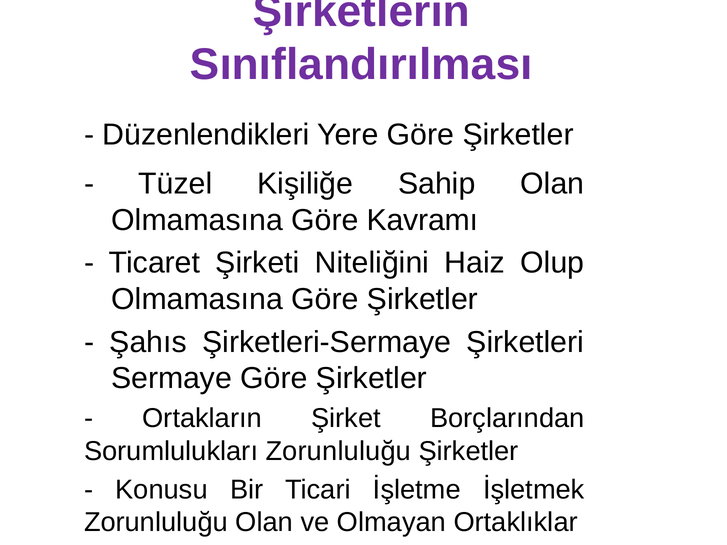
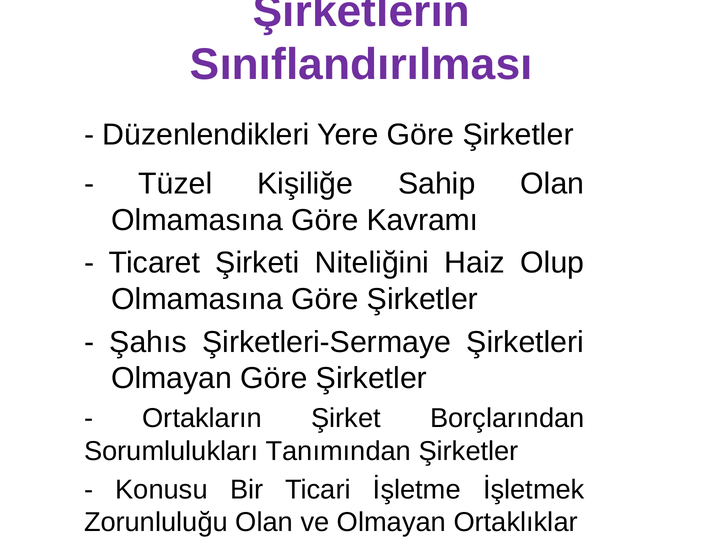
Sermaye: Sermaye -> Olmayan (172, 379)
Sorumlulukları Zorunluluğu: Zorunluluğu -> Tanımından (338, 451)
